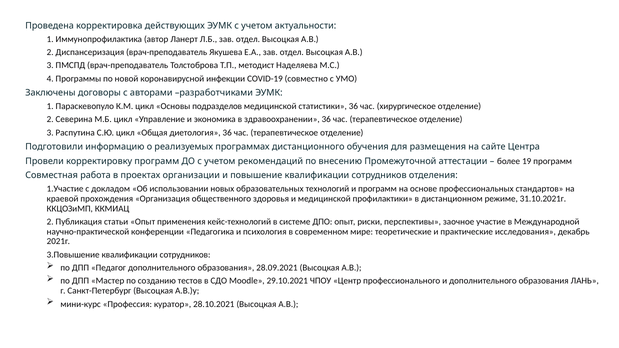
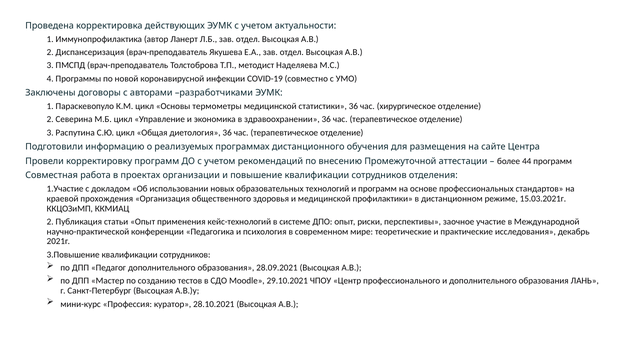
подразделов: подразделов -> термометры (217, 106)
19: 19 -> 44 (527, 161)
31.10.2021г: 31.10.2021г -> 15.03.2021г (543, 199)
